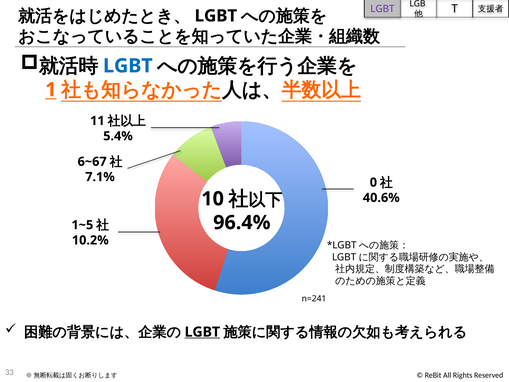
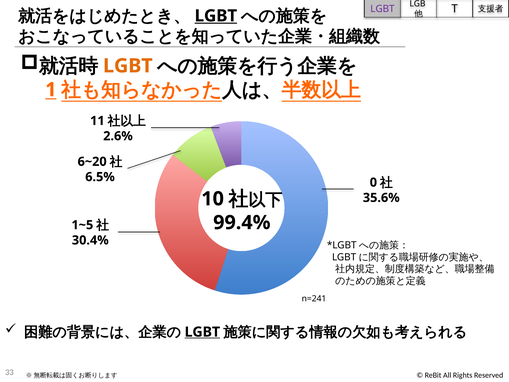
LGBT underline: none -> present (216, 16)
LGBT colour: blue -> orange (128, 66)
5.4%: 5.4% -> 2.6% (118, 136)
6~67: 6~67 -> 6~20 (92, 162)
7.1%: 7.1% -> 6.5% (100, 177)
40.6%: 40.6% -> 35.6% (381, 198)
96.4%: 96.4% -> 99.4% (242, 222)
10.2%: 10.2% -> 30.4% (90, 240)
